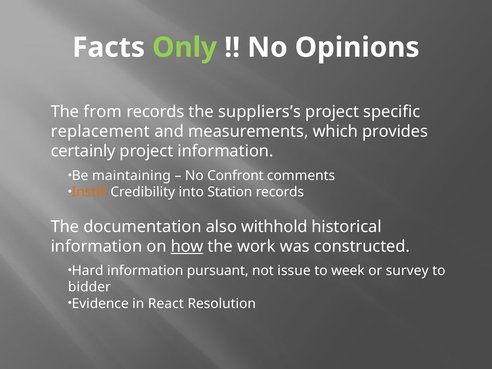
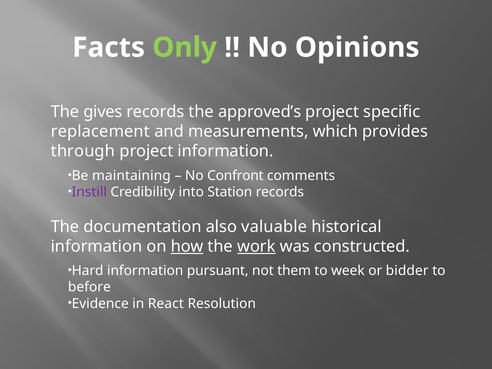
from: from -> gives (103, 112)
suppliers’s: suppliers’s -> approved’s (260, 112)
certainly: certainly -> through (83, 151)
Instill colour: orange -> purple (89, 192)
withhold: withhold -> valuable (274, 227)
work underline: none -> present (256, 246)
issue: issue -> them (294, 271)
survey: survey -> bidder (407, 271)
bidder: bidder -> before (89, 287)
